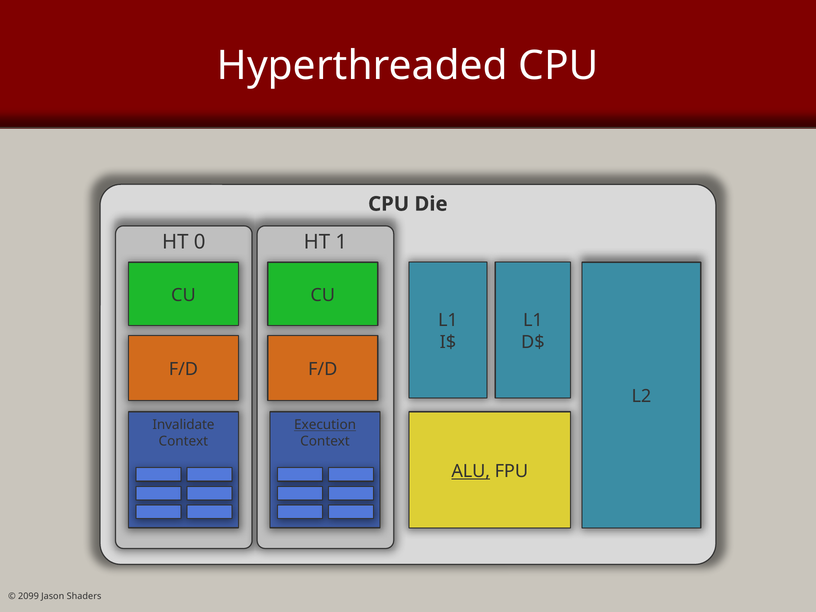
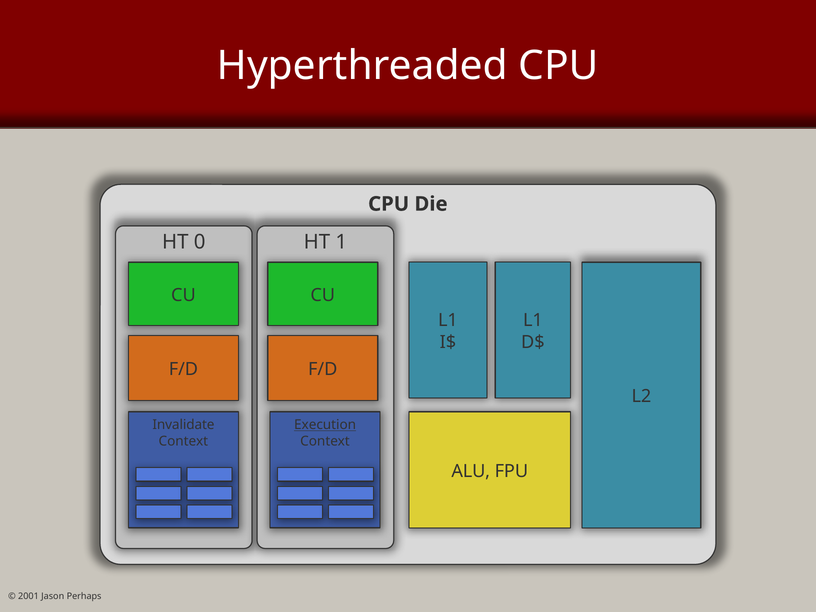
ALU underline: present -> none (471, 471)
2099: 2099 -> 2001 (28, 596)
Shaders: Shaders -> Perhaps (84, 596)
